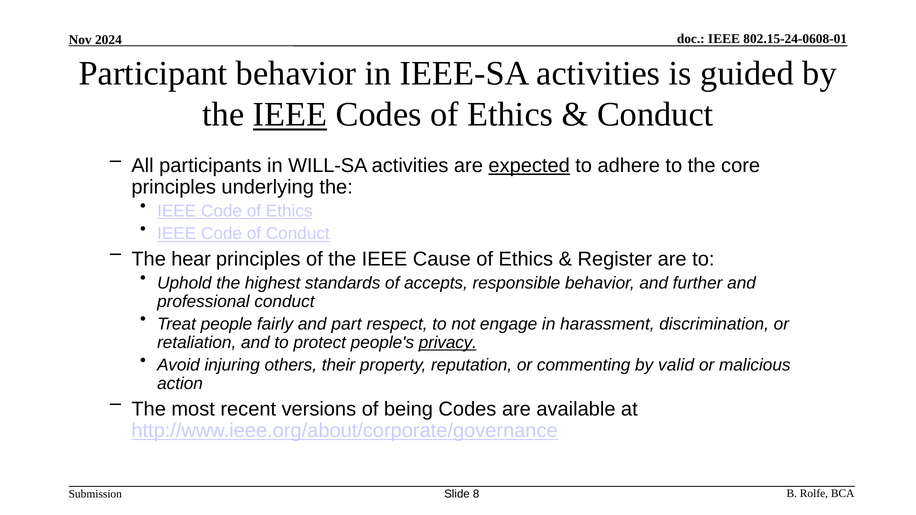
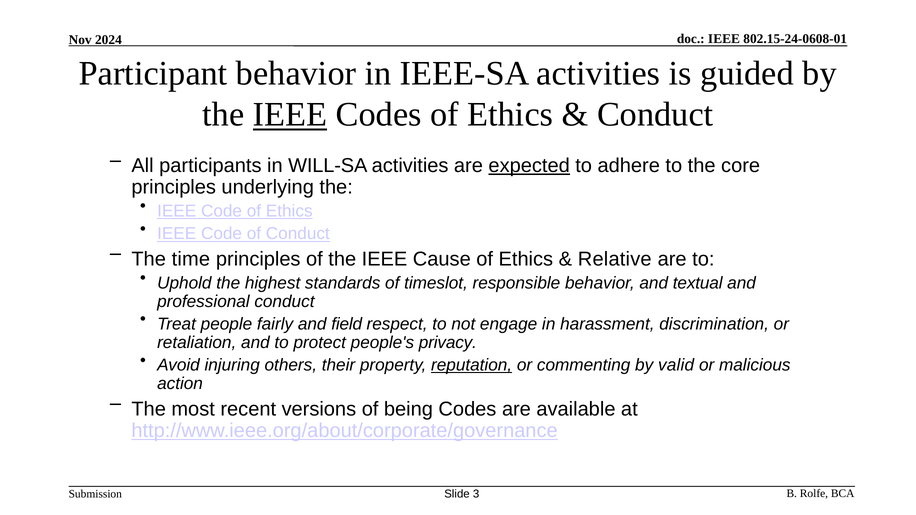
hear: hear -> time (191, 259)
Register: Register -> Relative (615, 259)
accepts: accepts -> timeslot (436, 283)
further: further -> textual (698, 283)
part: part -> field (347, 324)
privacy underline: present -> none (448, 343)
reputation underline: none -> present (472, 365)
8: 8 -> 3 (476, 494)
